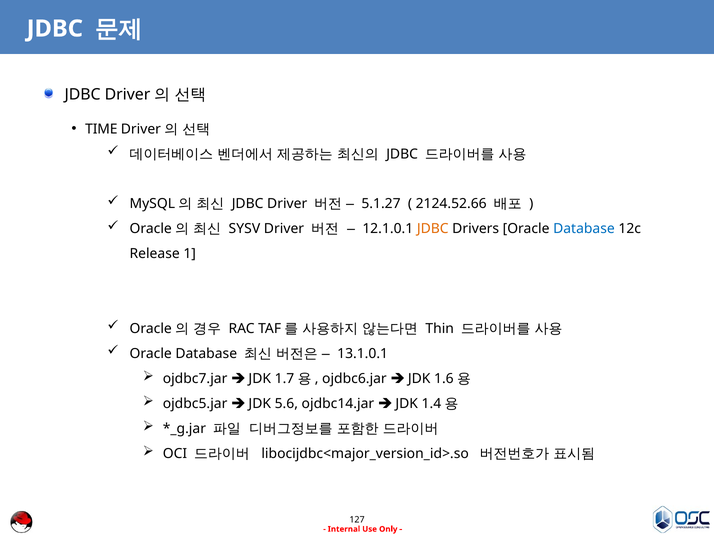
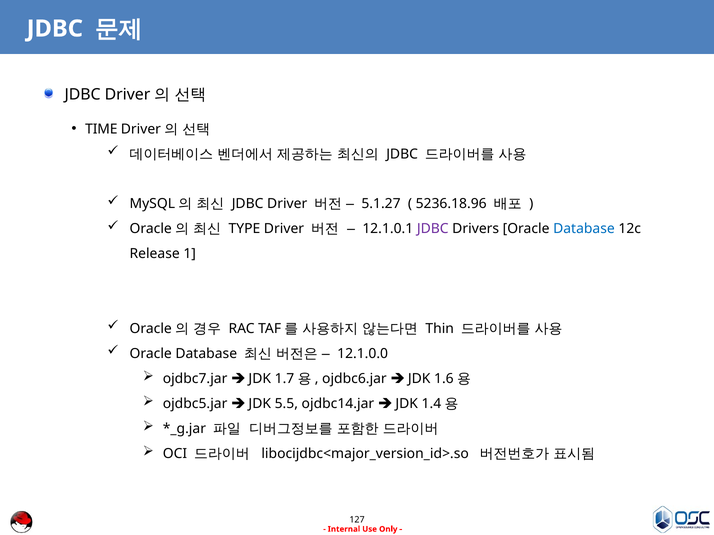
2124.52.66: 2124.52.66 -> 5236.18.96 (451, 204)
SYSV: SYSV -> TYPE (244, 229)
JDBC colour: orange -> purple (433, 229)
13.1.0.1: 13.1.0.1 -> 12.1.0.0 (363, 354)
5.6: 5.6 -> 5.5 (286, 404)
